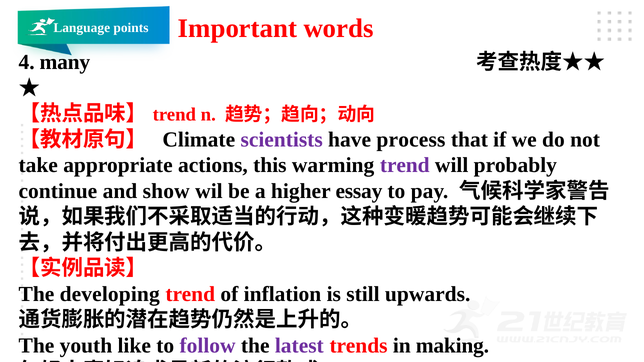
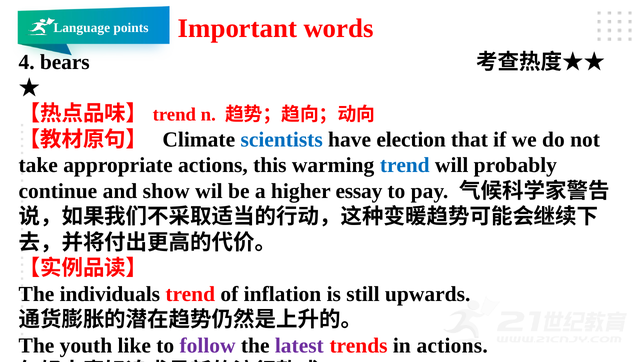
many: many -> bears (65, 62)
scientists colour: purple -> blue (282, 140)
process: process -> election (411, 140)
trend colour: purple -> blue (405, 165)
developing: developing -> individuals (110, 294)
in making: making -> actions (452, 346)
